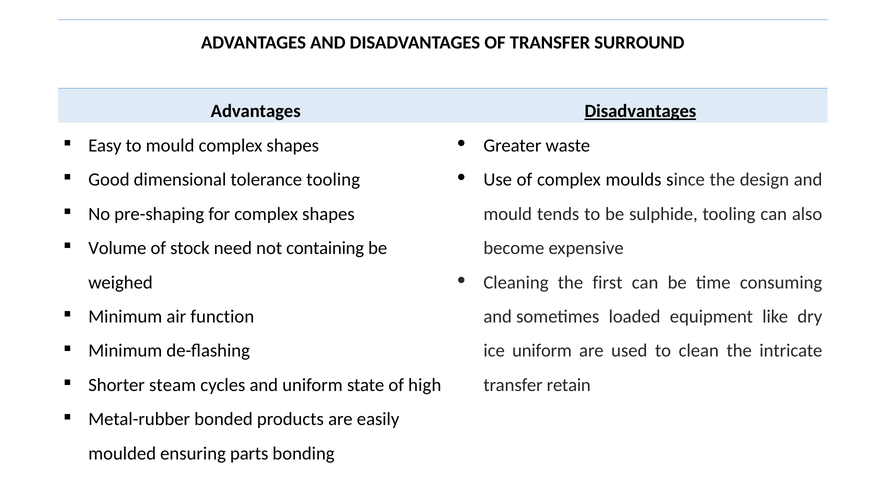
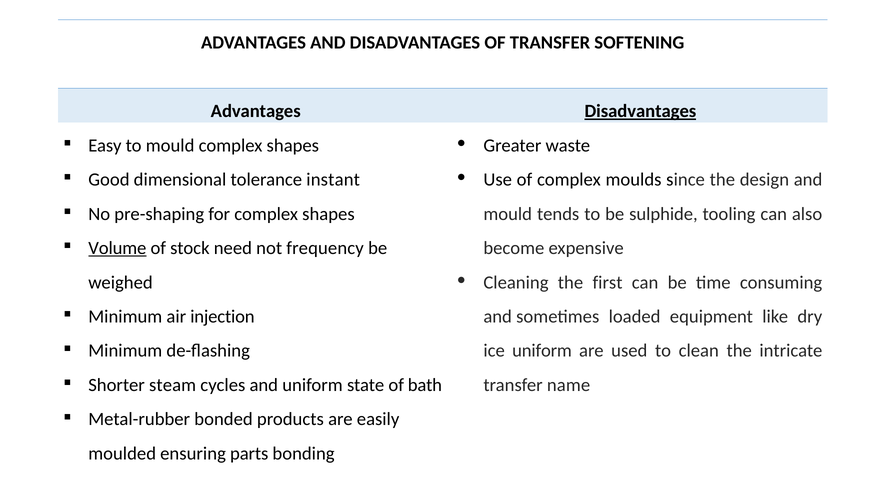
SURROUND: SURROUND -> SOFTENING (639, 43)
tolerance tooling: tooling -> instant (333, 180)
Volume underline: none -> present (117, 248)
containing: containing -> frequency (325, 248)
function: function -> injection (222, 317)
high: high -> bath (425, 385)
retain: retain -> name (569, 385)
